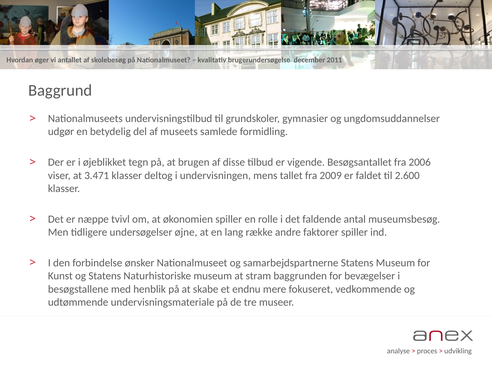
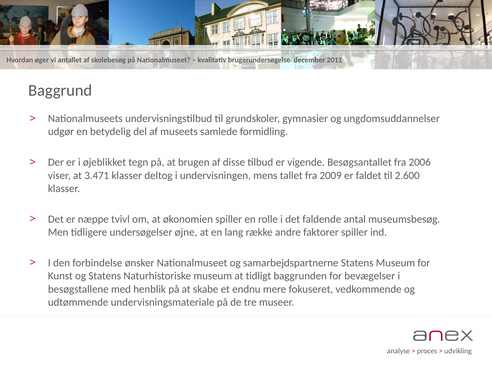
stram: stram -> tidligt (258, 276)
